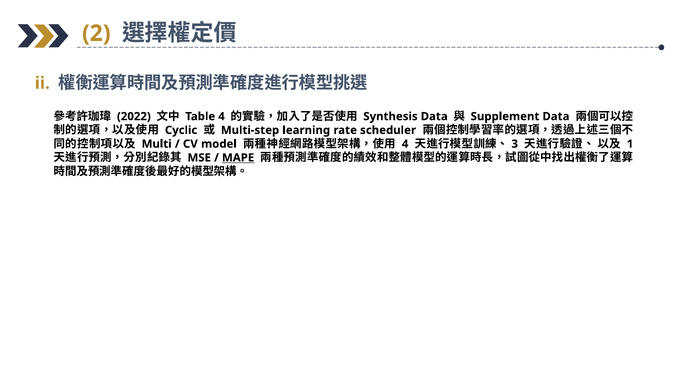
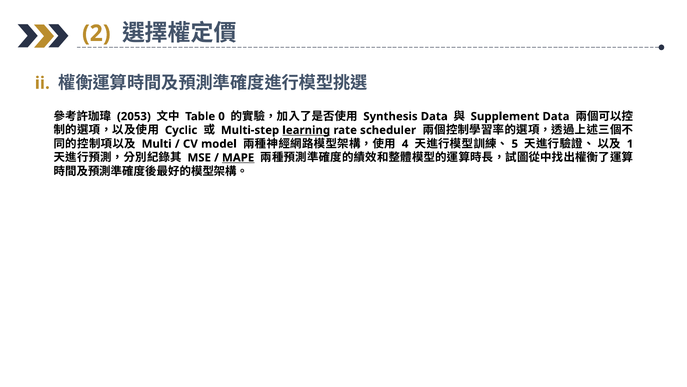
2022: 2022 -> 2053 (134, 116)
Table 4: 4 -> 0 (222, 116)
learning underline: none -> present (306, 130)
3: 3 -> 5 (515, 144)
